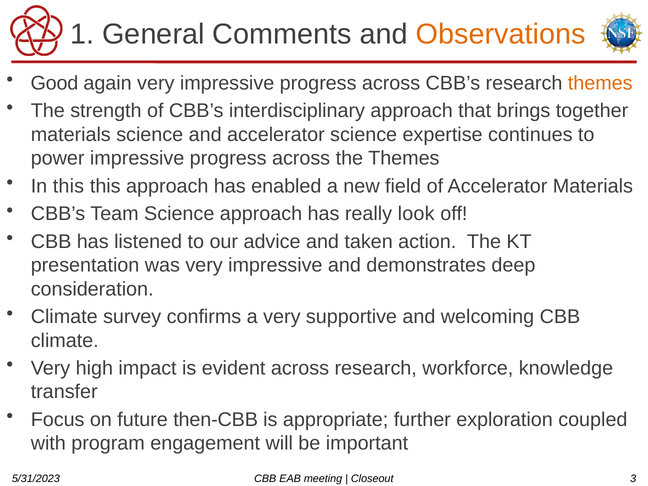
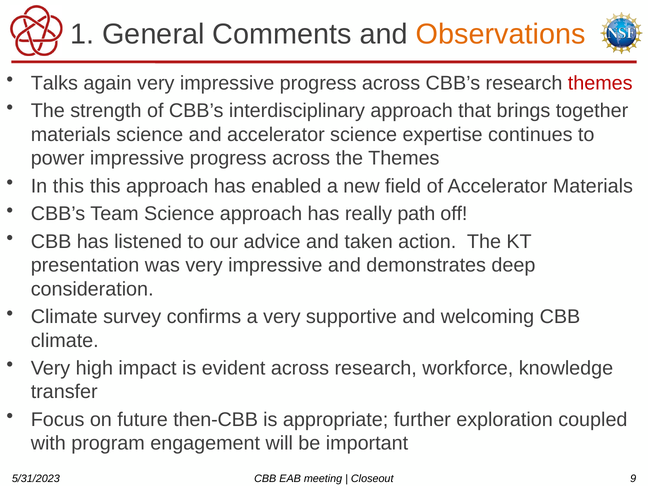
Good: Good -> Talks (54, 83)
themes colour: orange -> red (600, 83)
look: look -> path (416, 214)
3: 3 -> 9 (633, 479)
